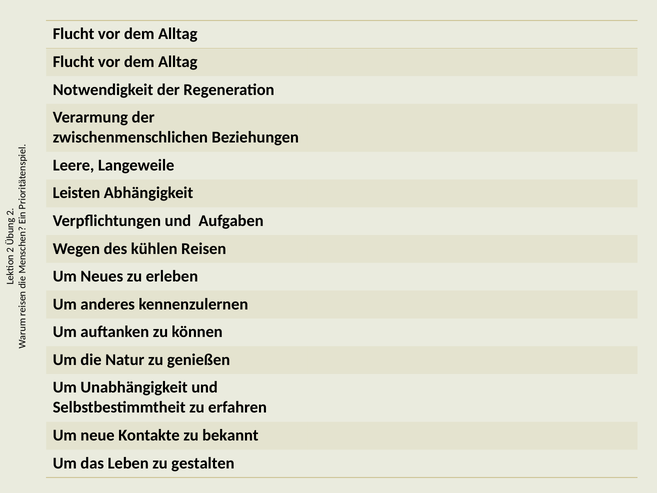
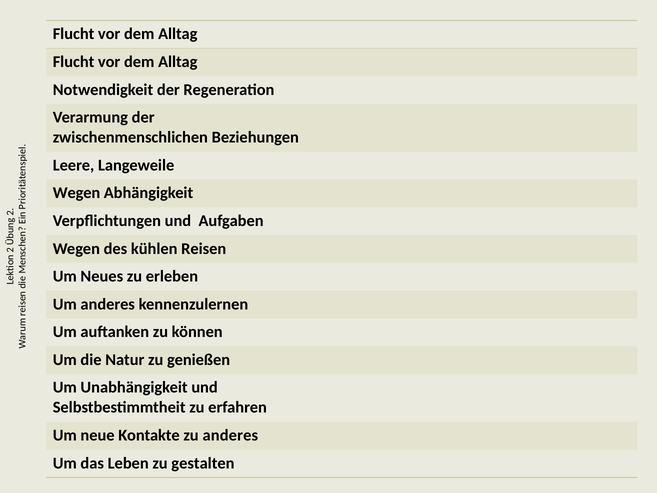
Leisten: Leisten -> Wegen (76, 193)
zu bekannt: bekannt -> anderes (230, 435)
